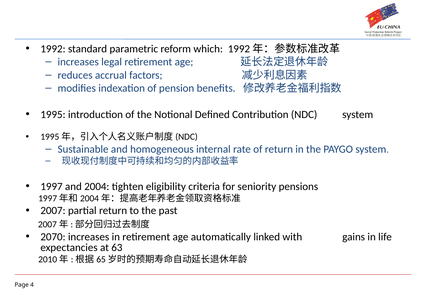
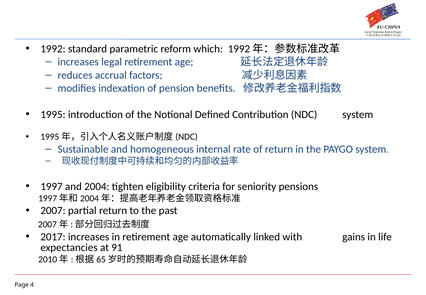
2070: 2070 -> 2017 (53, 237)
63: 63 -> 91 (117, 247)
